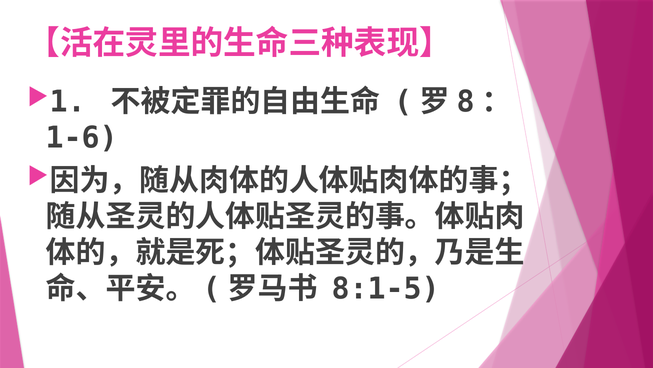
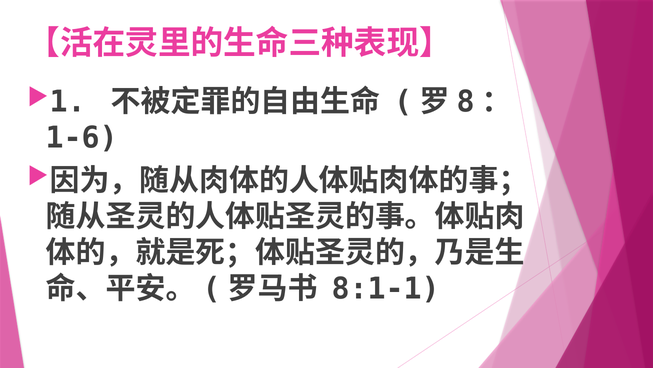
8:1-5: 8:1-5 -> 8:1-1 (386, 288)
